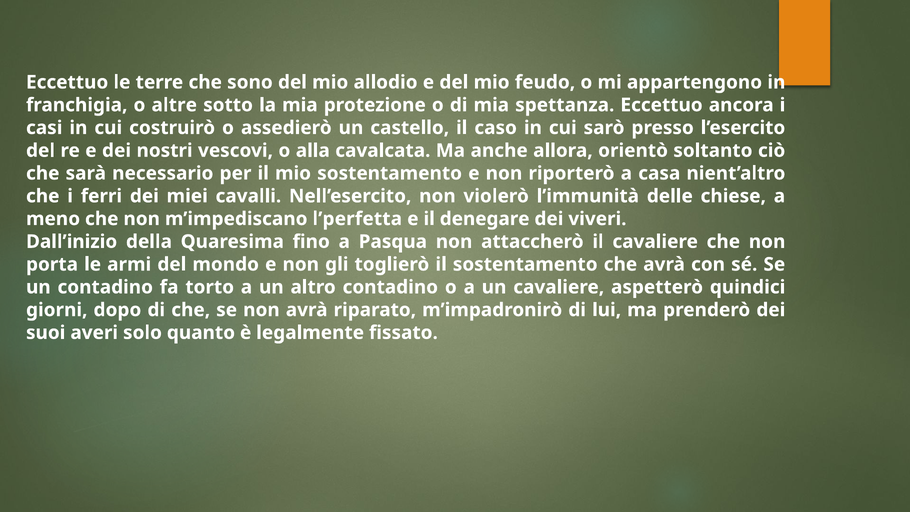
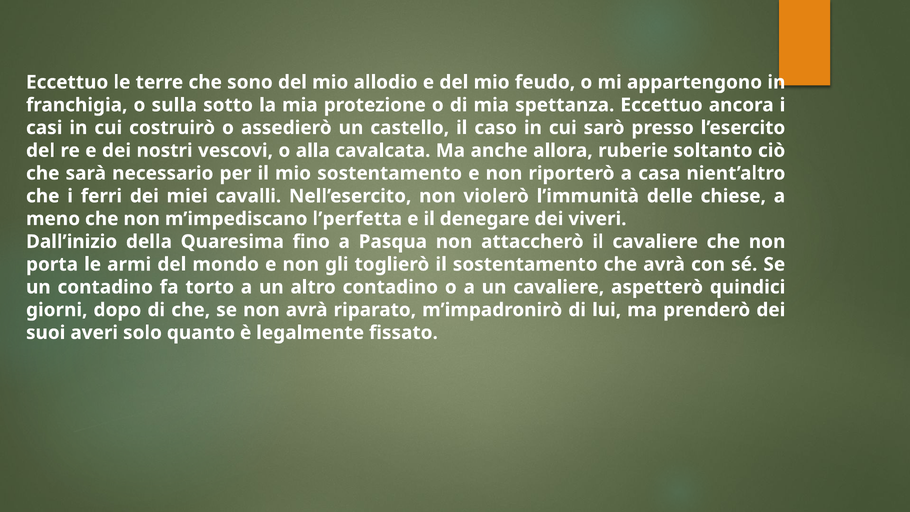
altre: altre -> sulla (174, 105)
orientò: orientò -> ruberie (633, 151)
